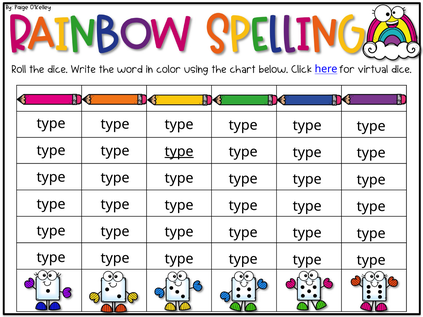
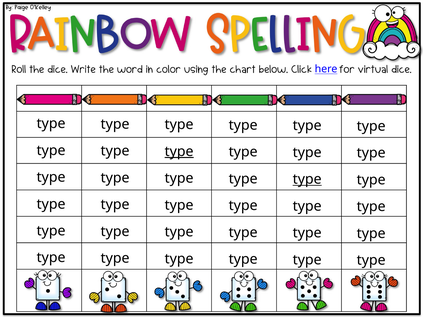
type underline: none -> present (307, 179)
